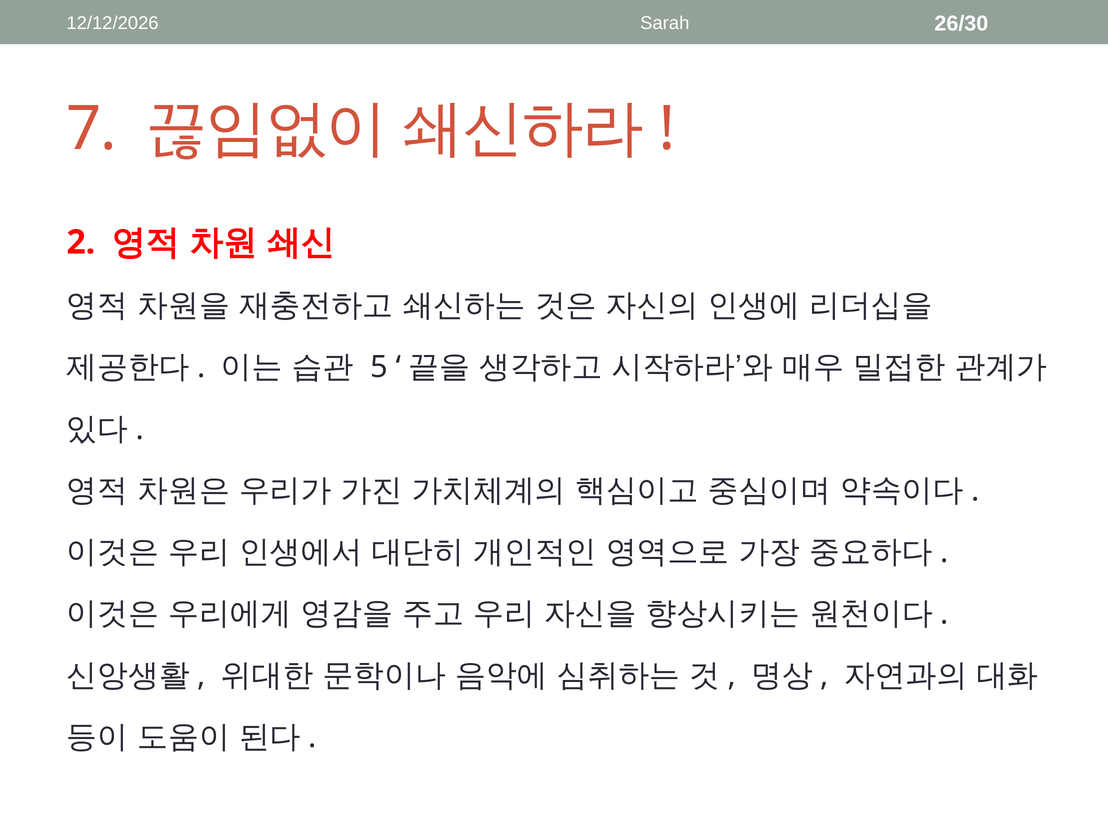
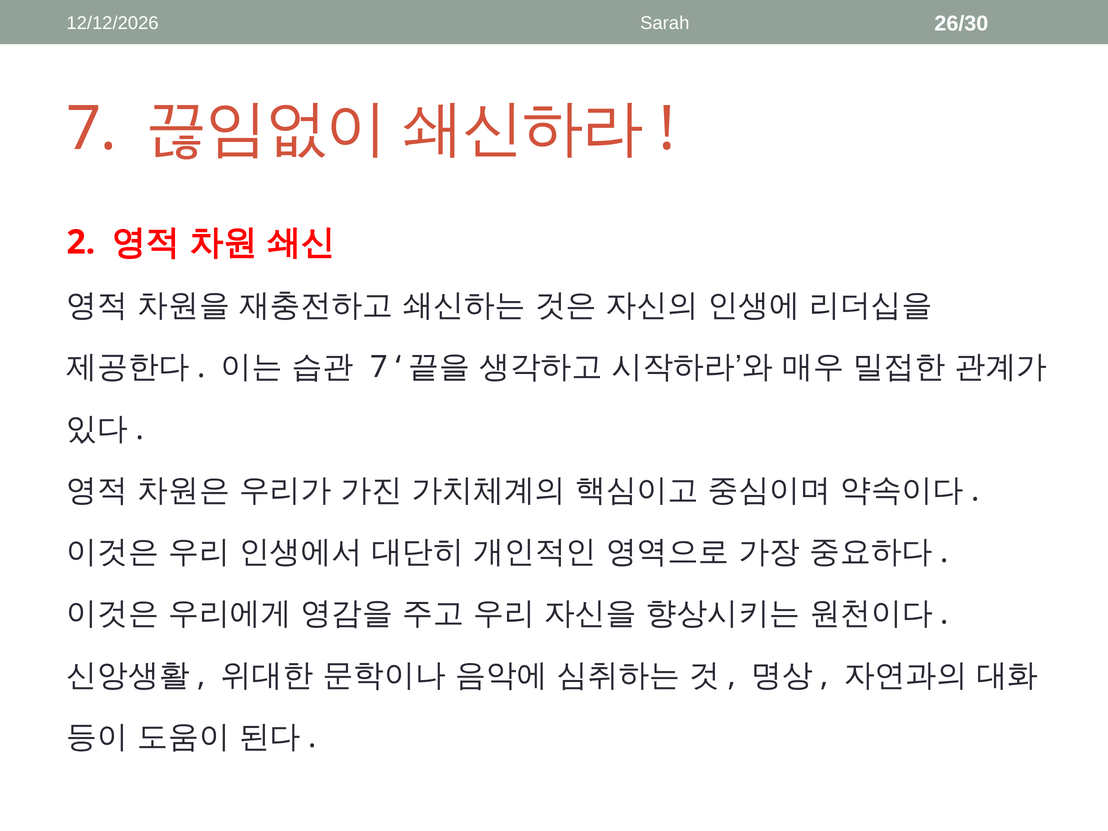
5: 5 -> 7 (379, 367)
